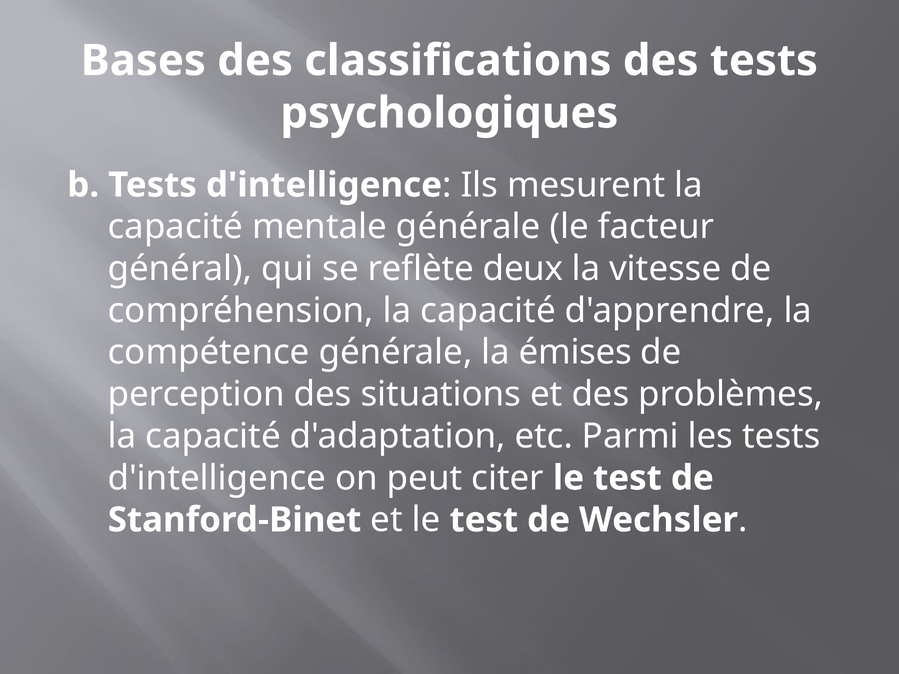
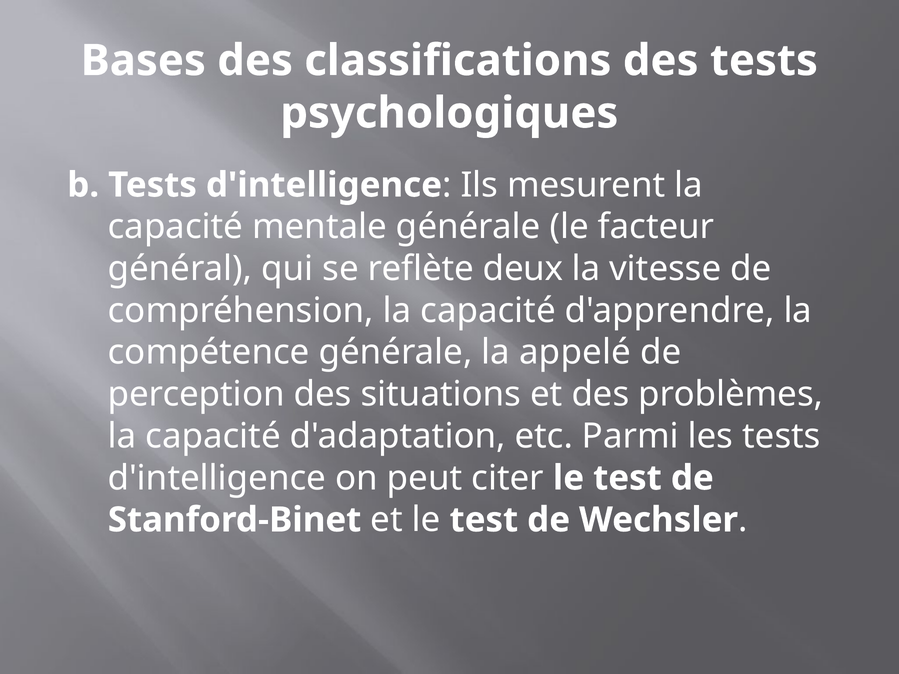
émises: émises -> appelé (575, 353)
